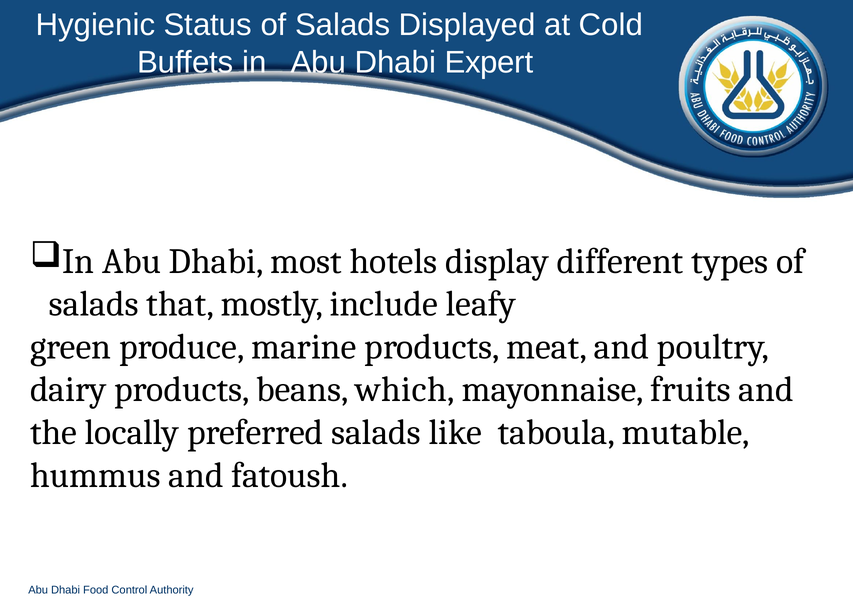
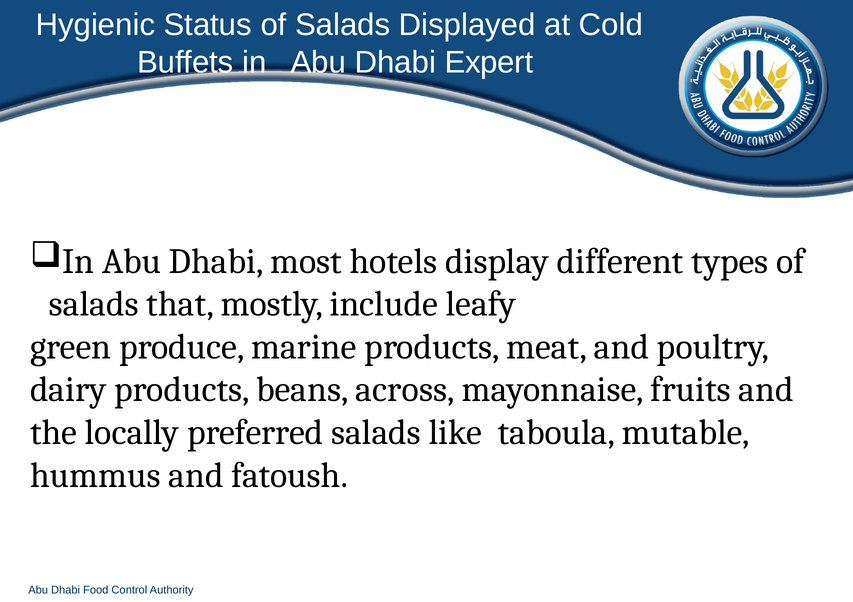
which: which -> across (405, 390)
